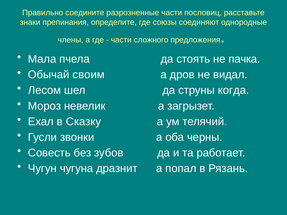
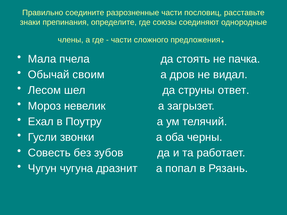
когда: когда -> ответ (234, 90)
Сказку: Сказку -> Поутру (84, 122)
